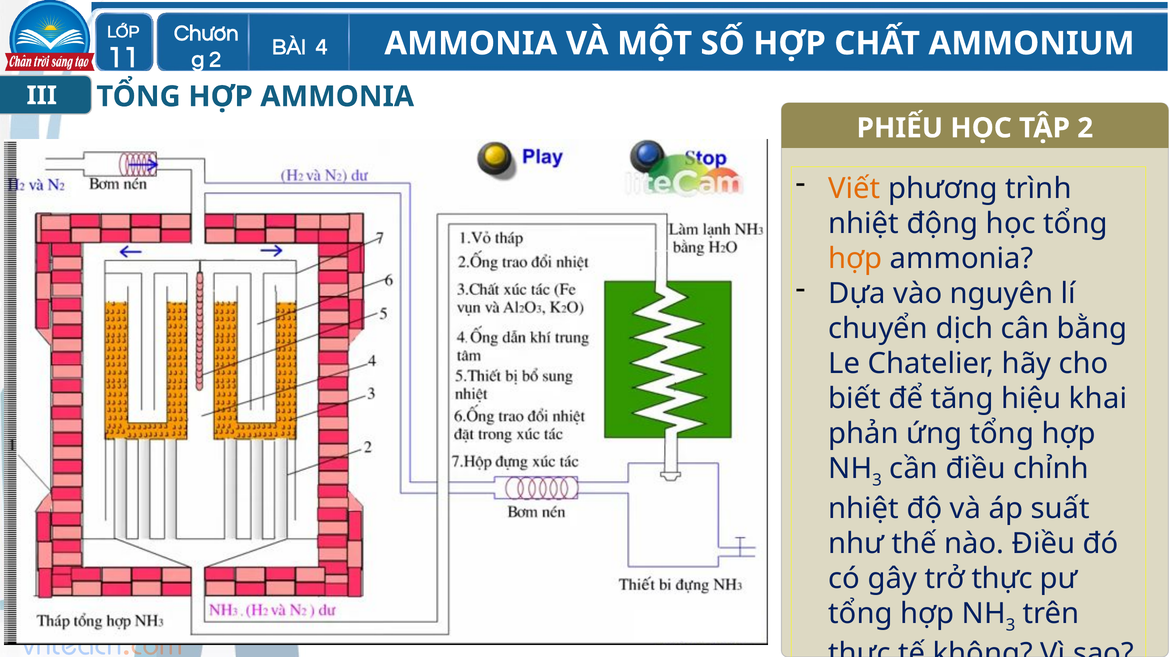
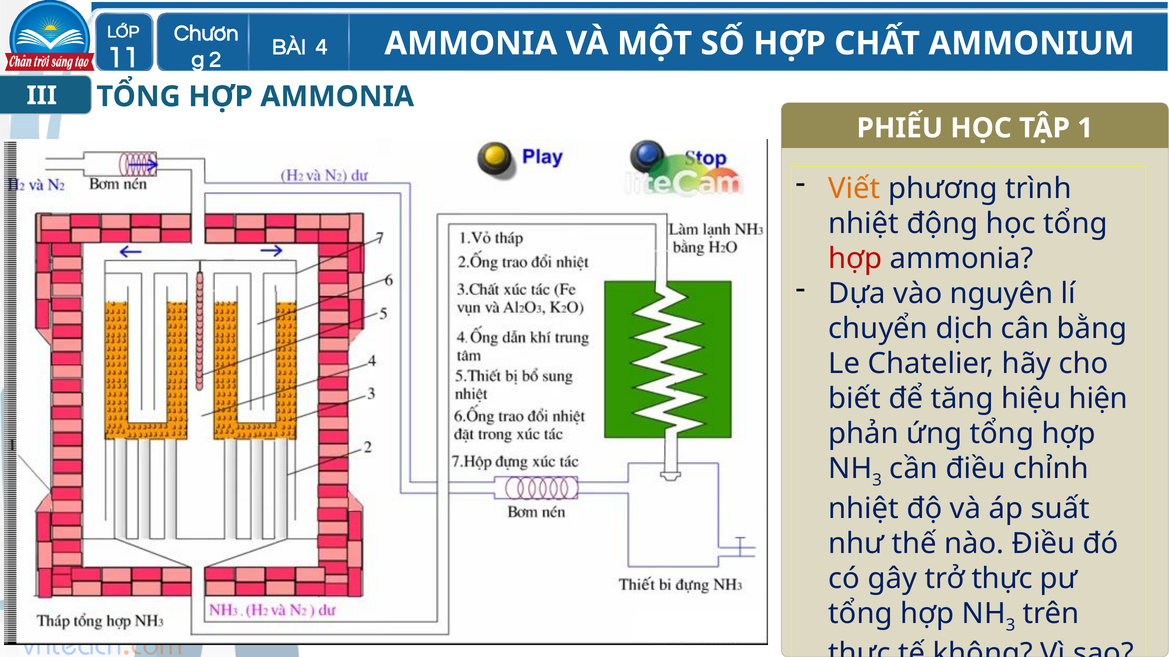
TẬP 2: 2 -> 1 (1085, 128)
hợp colour: orange -> red (855, 259)
khai: khai -> hiện (1098, 399)
